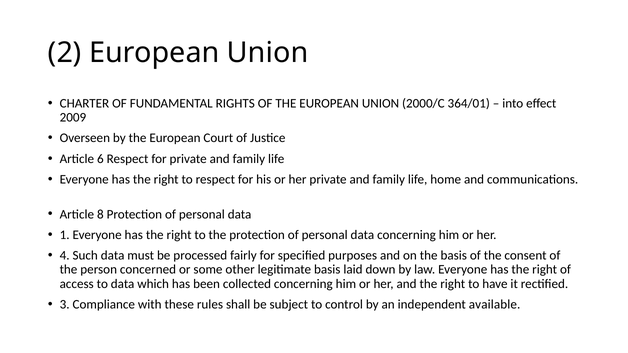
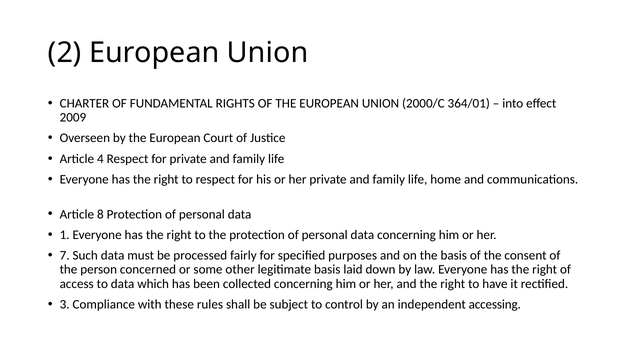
6: 6 -> 4 (100, 159)
4: 4 -> 7 (65, 256)
available: available -> accessing (495, 305)
